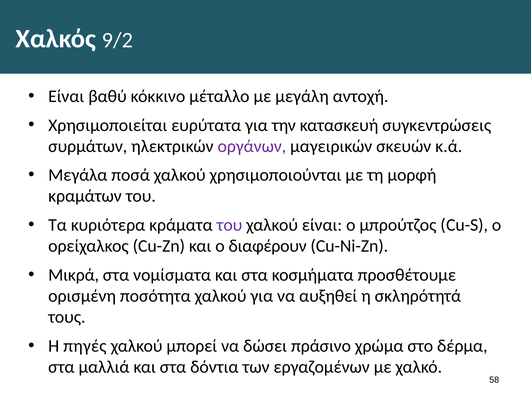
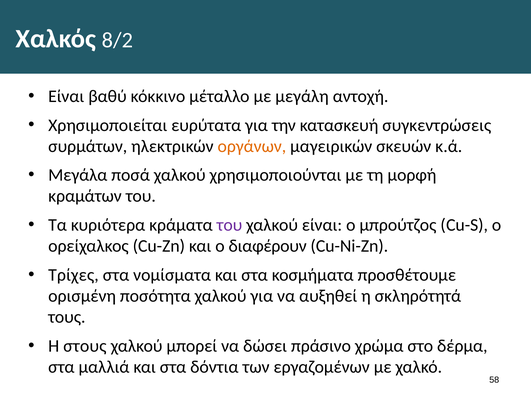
9/2: 9/2 -> 8/2 (117, 40)
οργάνων colour: purple -> orange (252, 146)
Μικρά: Μικρά -> Τρίχες (73, 275)
πηγές: πηγές -> στους (85, 346)
